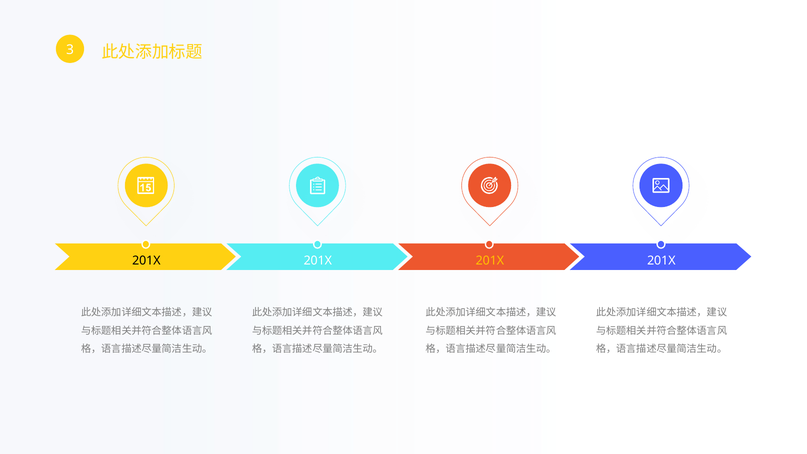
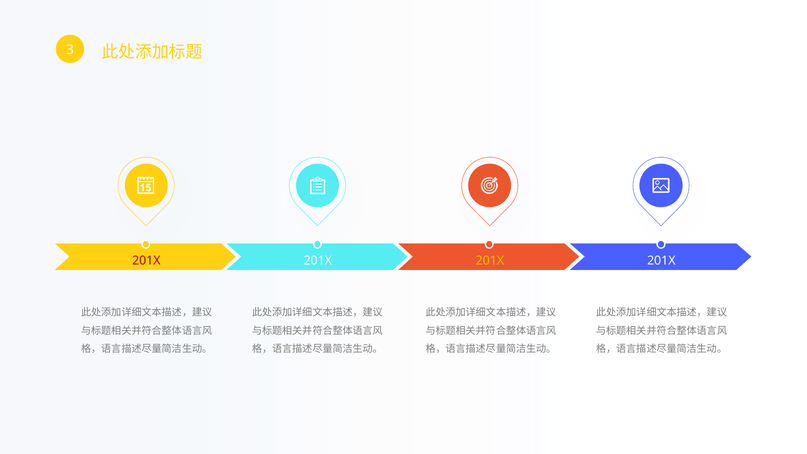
201X colour: black -> red (146, 260)
